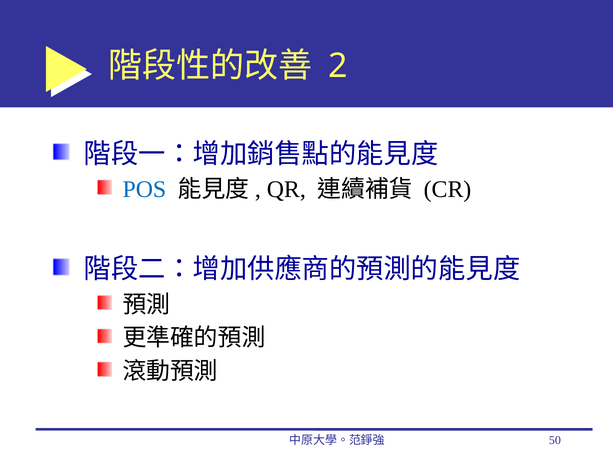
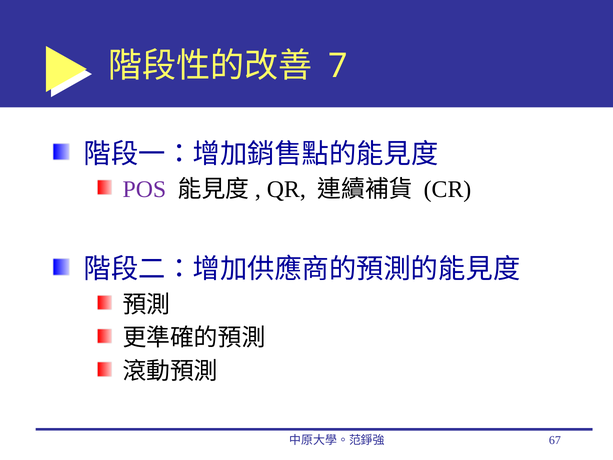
2: 2 -> 7 (338, 66)
POS colour: blue -> purple (144, 189)
50: 50 -> 67 (555, 440)
